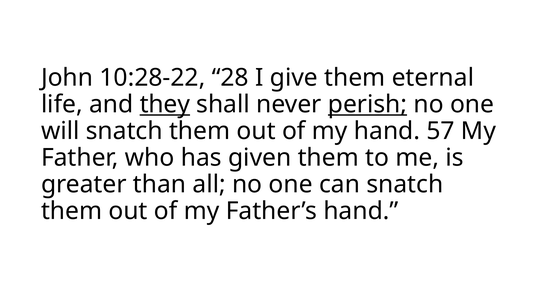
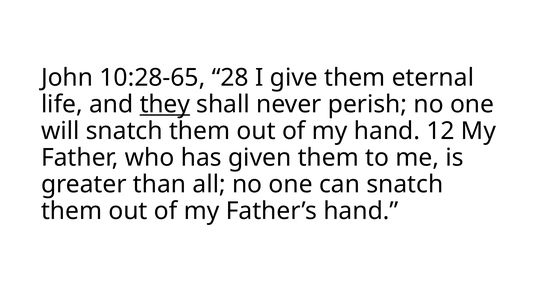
10:28-22: 10:28-22 -> 10:28-65 (152, 78)
perish underline: present -> none (368, 104)
57: 57 -> 12 (440, 131)
